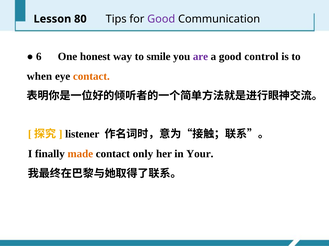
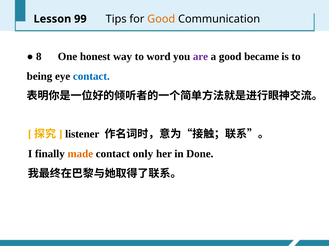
80: 80 -> 99 (80, 19)
Good colour: purple -> orange (161, 19)
6: 6 -> 8 (39, 57)
smile: smile -> word (159, 57)
control: control -> became (262, 57)
when: when -> being (39, 76)
contact colour: orange -> blue (91, 76)
Your: Your -> Done (200, 154)
